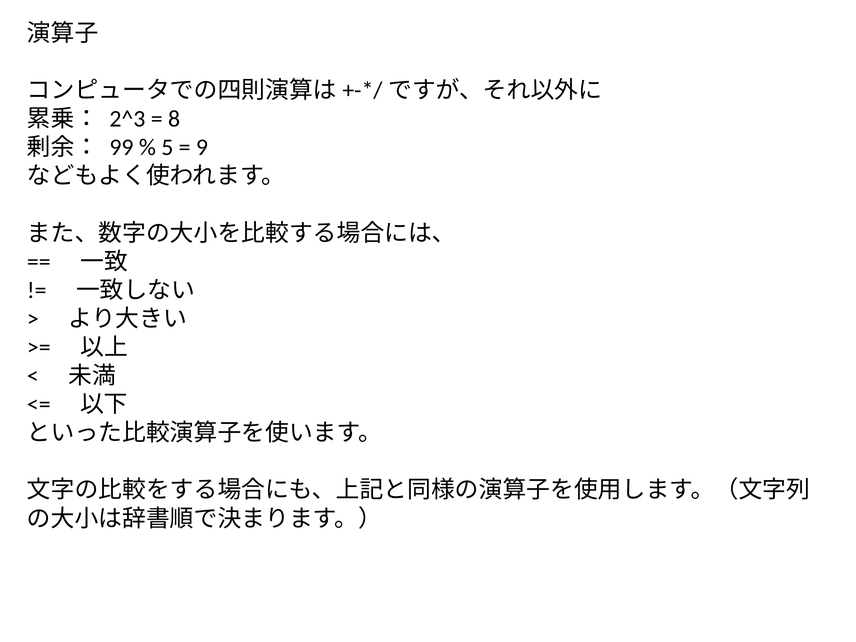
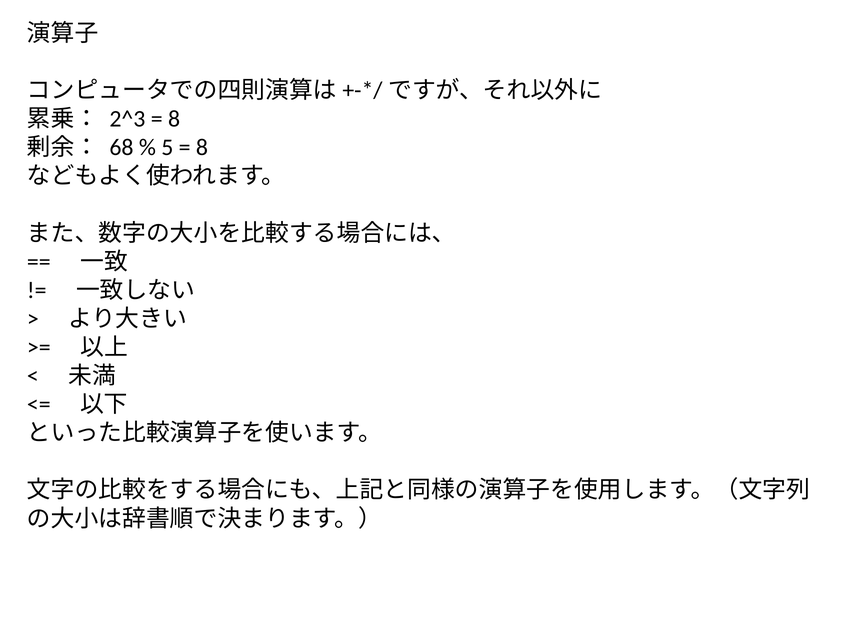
99: 99 -> 68 (121, 148)
9: 9 -> 8 (202, 148)
